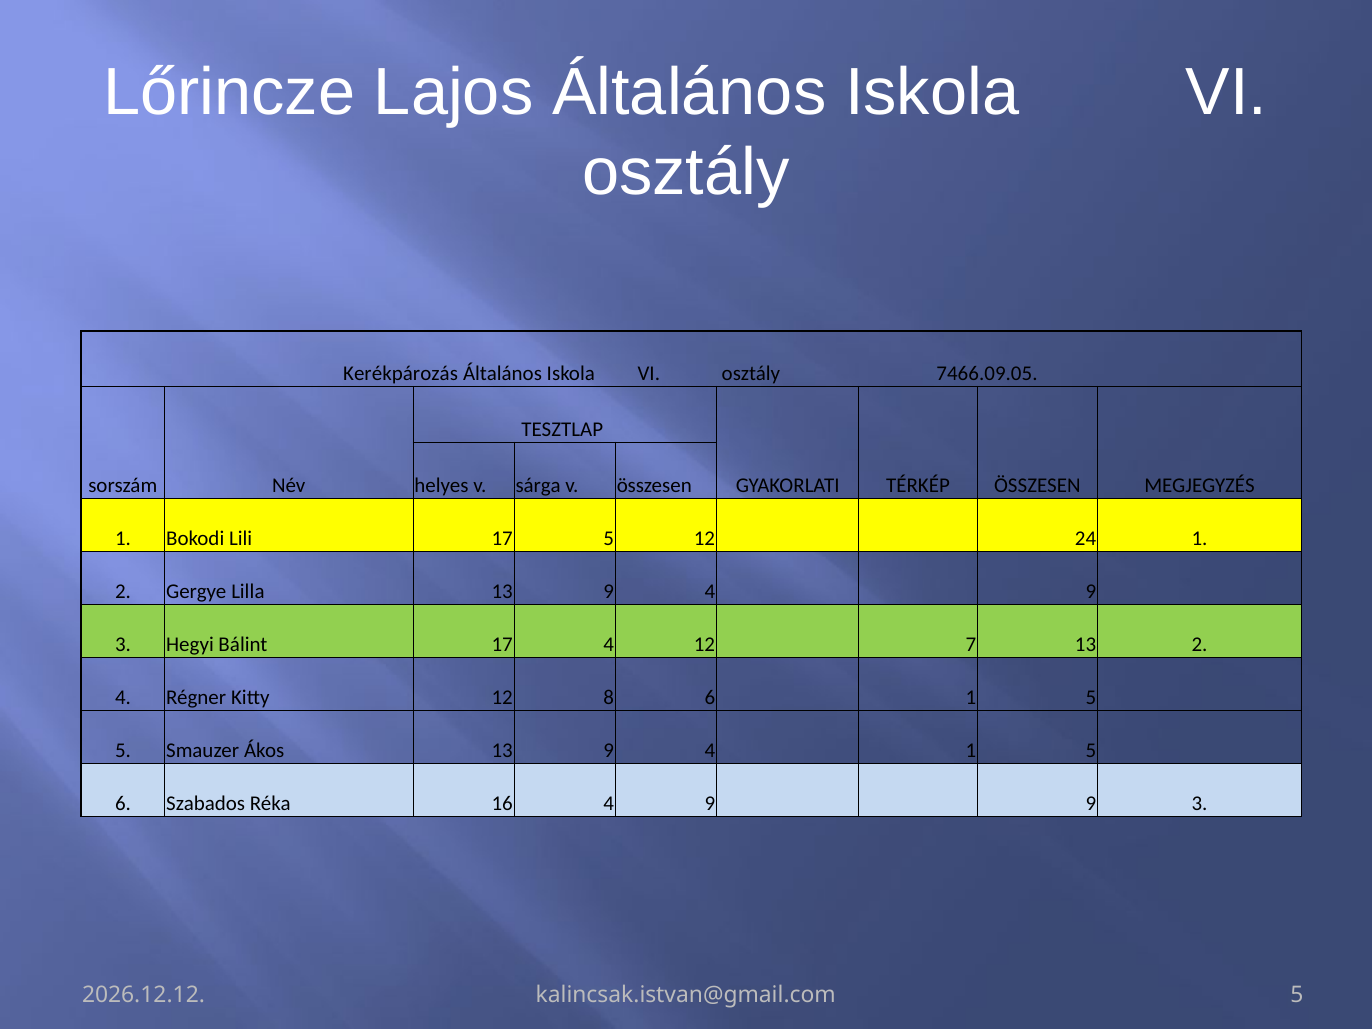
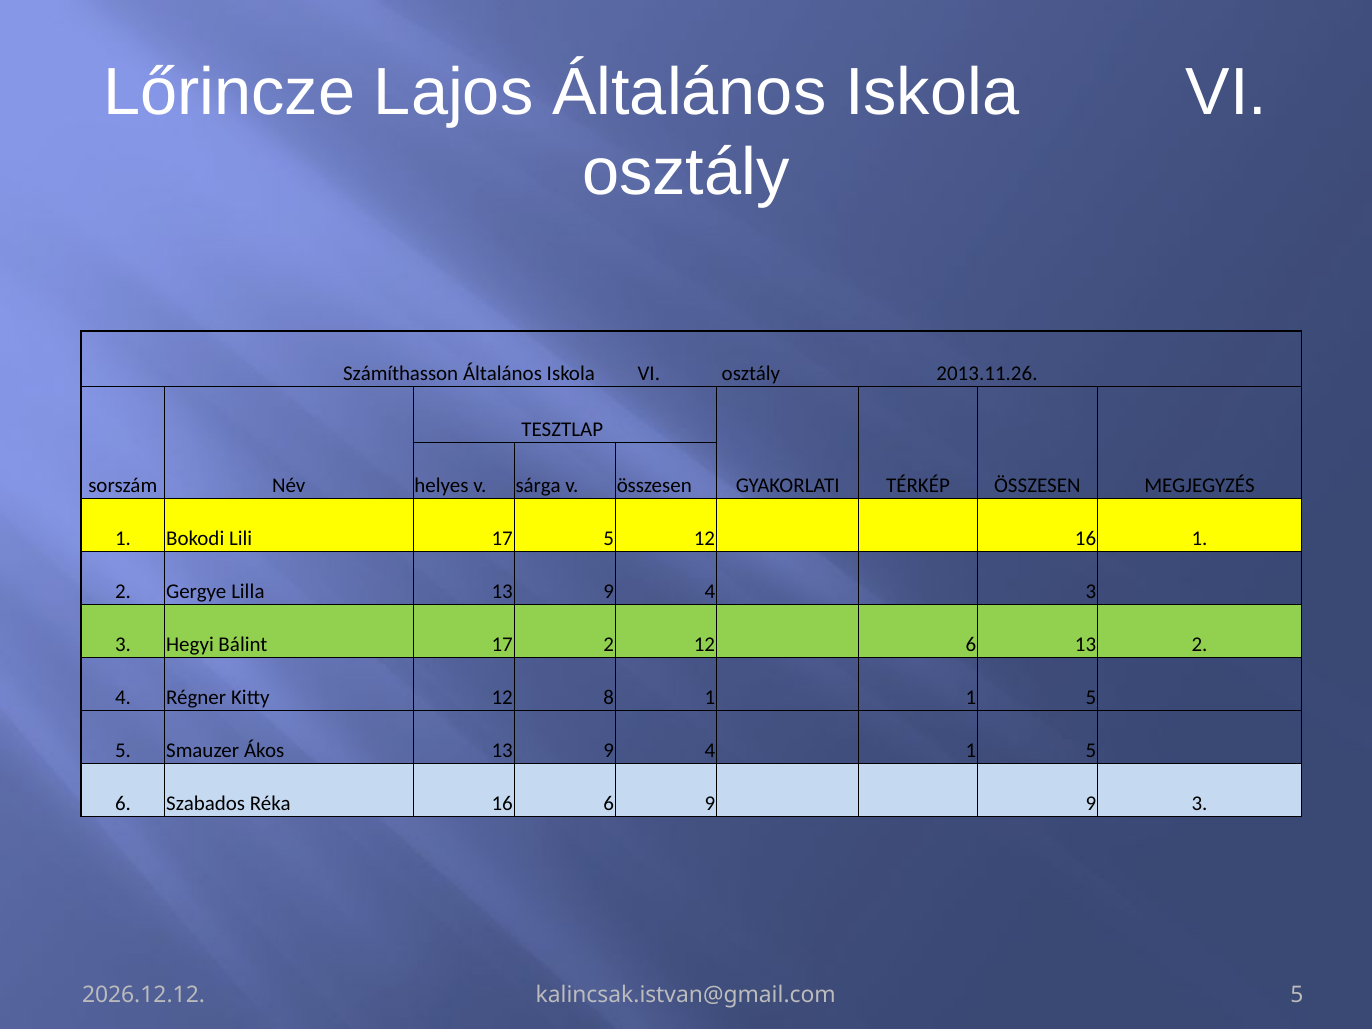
Kerékpározás: Kerékpározás -> Számíthasson (401, 374)
7466.09.05: 7466.09.05 -> 2013.11.26 (987, 374)
12 24: 24 -> 16 (1086, 539)
9 4 9: 9 -> 3 (1091, 592)
17 4: 4 -> 2 (609, 645)
12 7: 7 -> 6 (971, 645)
8 6: 6 -> 1 (710, 698)
16 4: 4 -> 6 (609, 804)
